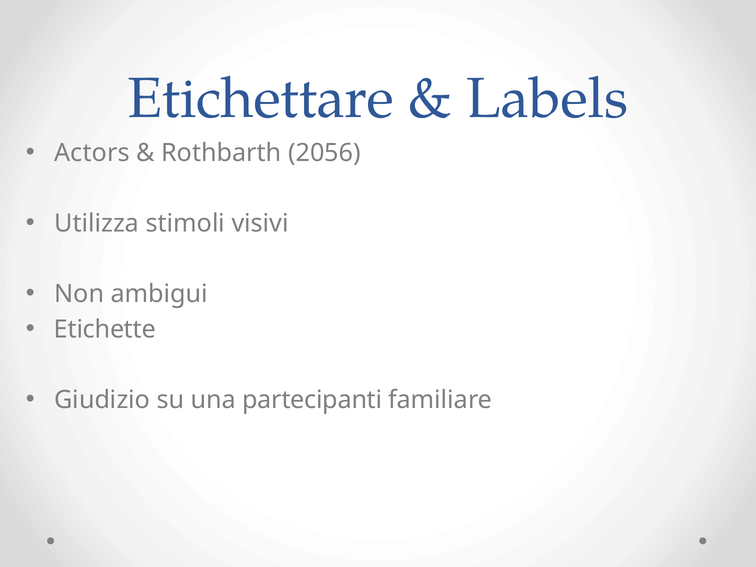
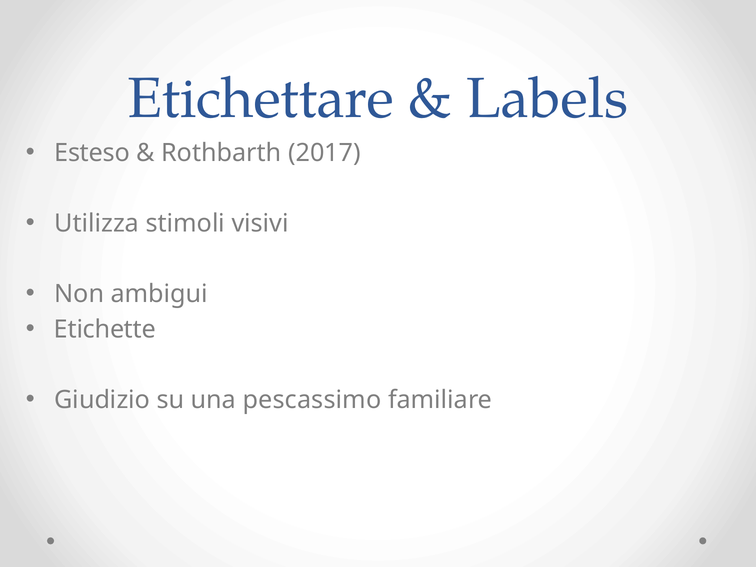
Actors: Actors -> Esteso (92, 153)
2056: 2056 -> 2017 (324, 153)
partecipanti: partecipanti -> pescassimo (312, 400)
